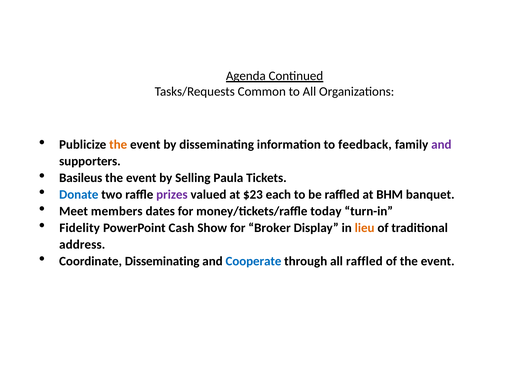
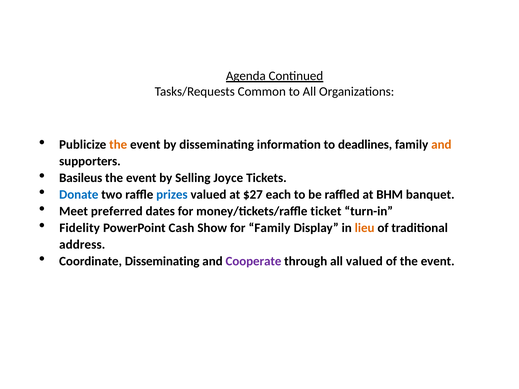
feedback: feedback -> deadlines (365, 145)
and colour: purple -> orange (441, 145)
Paula: Paula -> Joyce (228, 178)
prizes colour: purple -> blue (172, 195)
$23: $23 -> $27 (253, 195)
members: members -> preferred (117, 211)
today: today -> ticket (326, 211)
for Broker: Broker -> Family (270, 228)
Cooperate colour: blue -> purple (253, 261)
all raffled: raffled -> valued (364, 261)
